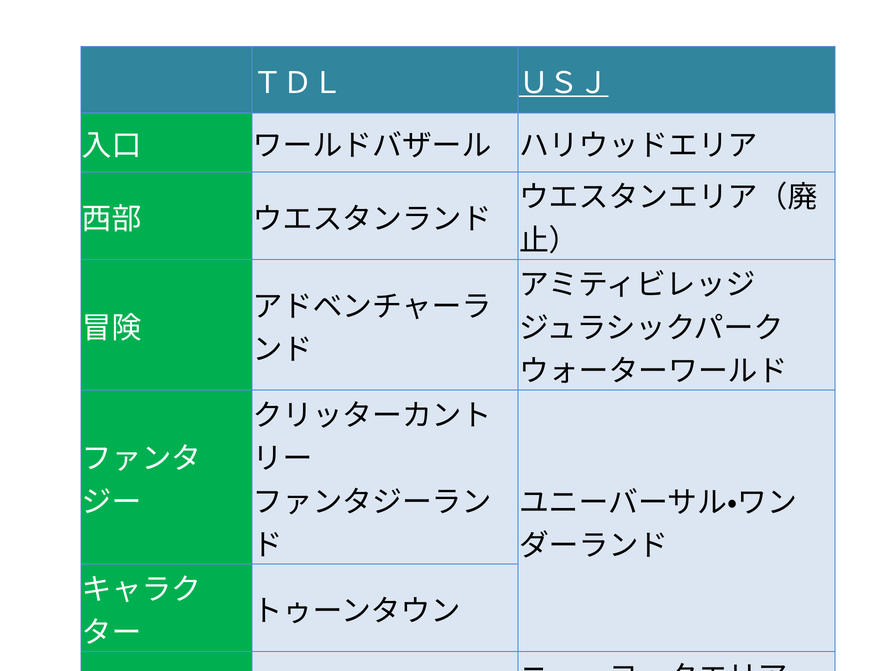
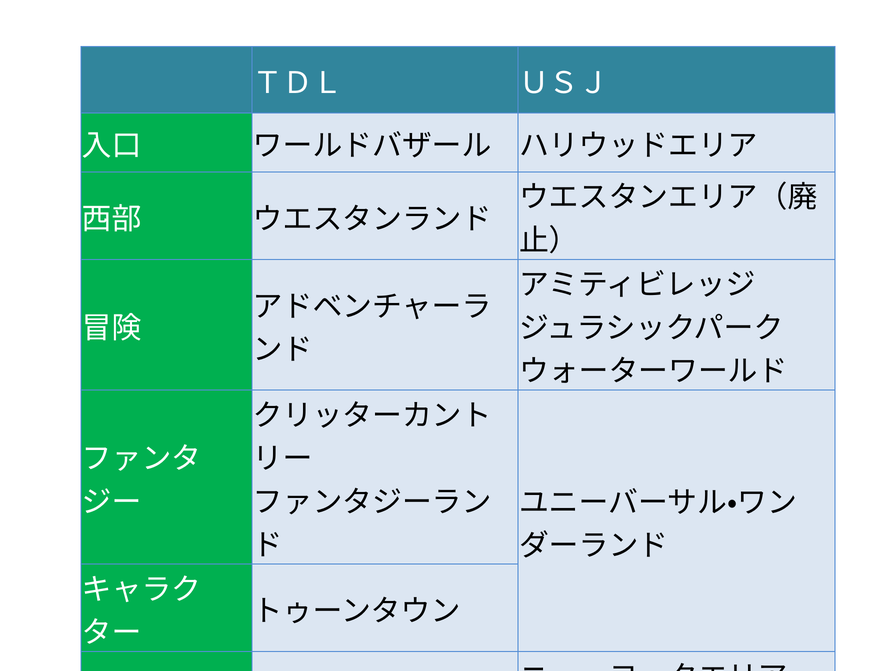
ＵＳＪ underline: present -> none (564, 83)
